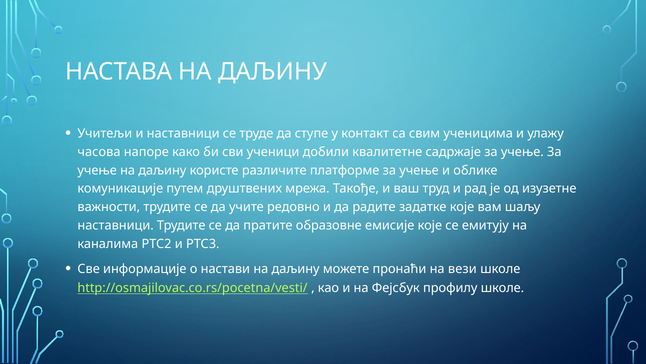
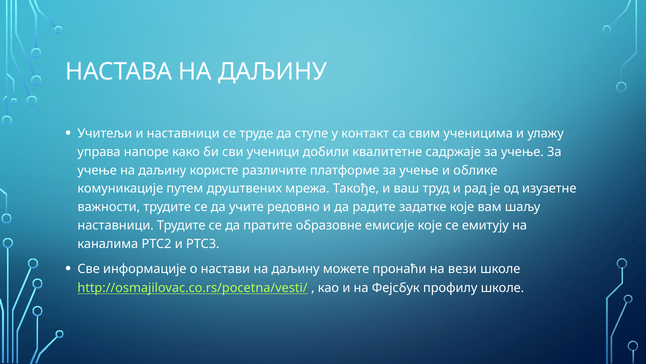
часова: часова -> управа (99, 152)
